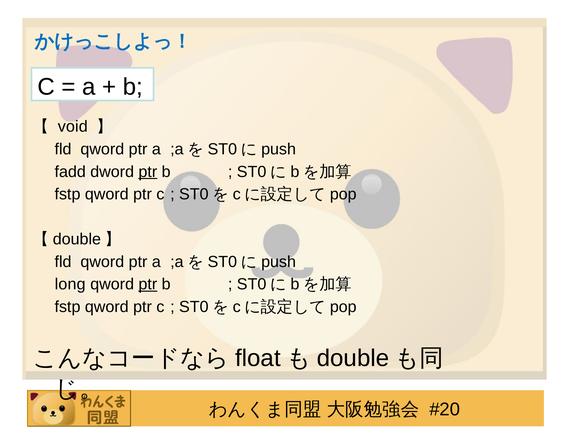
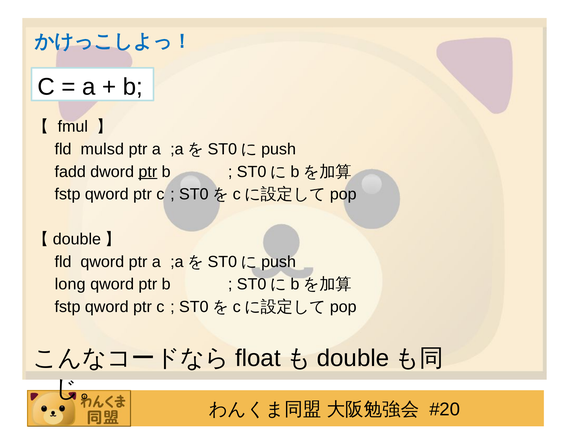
void: void -> fmul (73, 127)
qword: qword -> mulsd (102, 149)
ptr underline: present -> none (148, 284)
